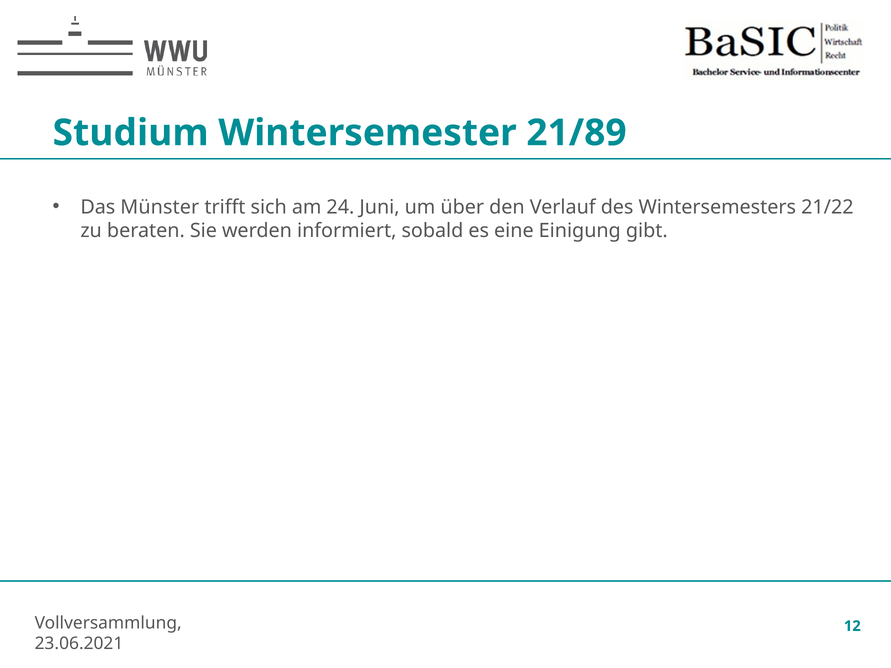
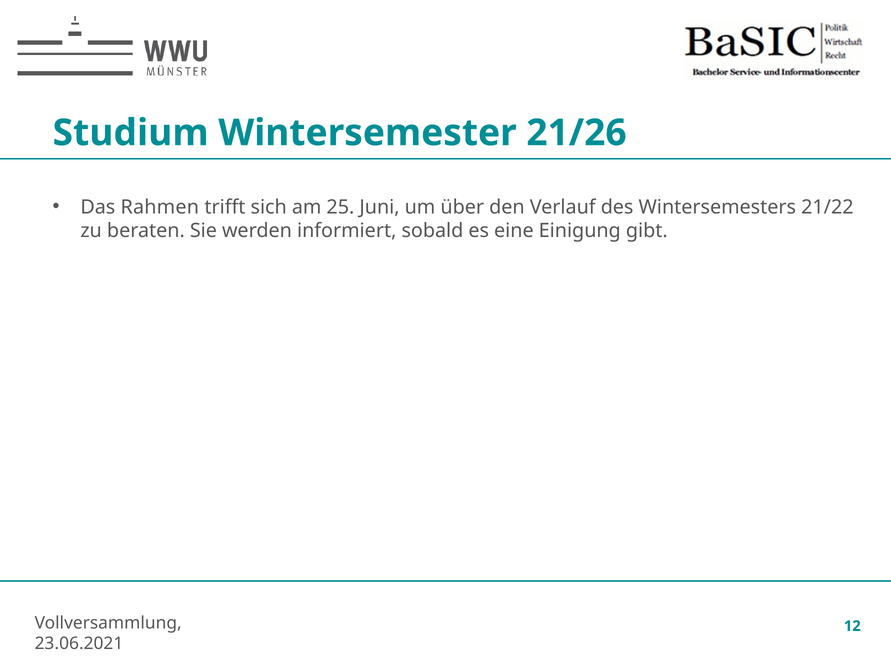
21/89: 21/89 -> 21/26 (576, 133)
Münster: Münster -> Rahmen (160, 207)
24: 24 -> 25 (340, 207)
